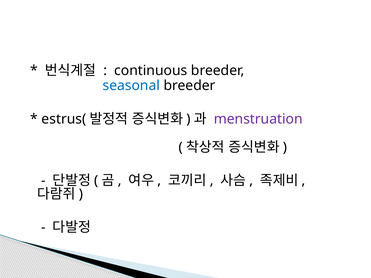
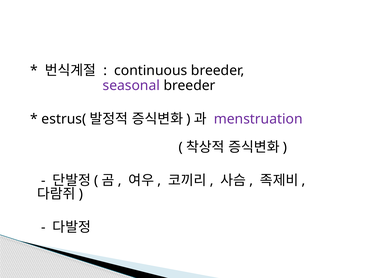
seasonal colour: blue -> purple (131, 86)
